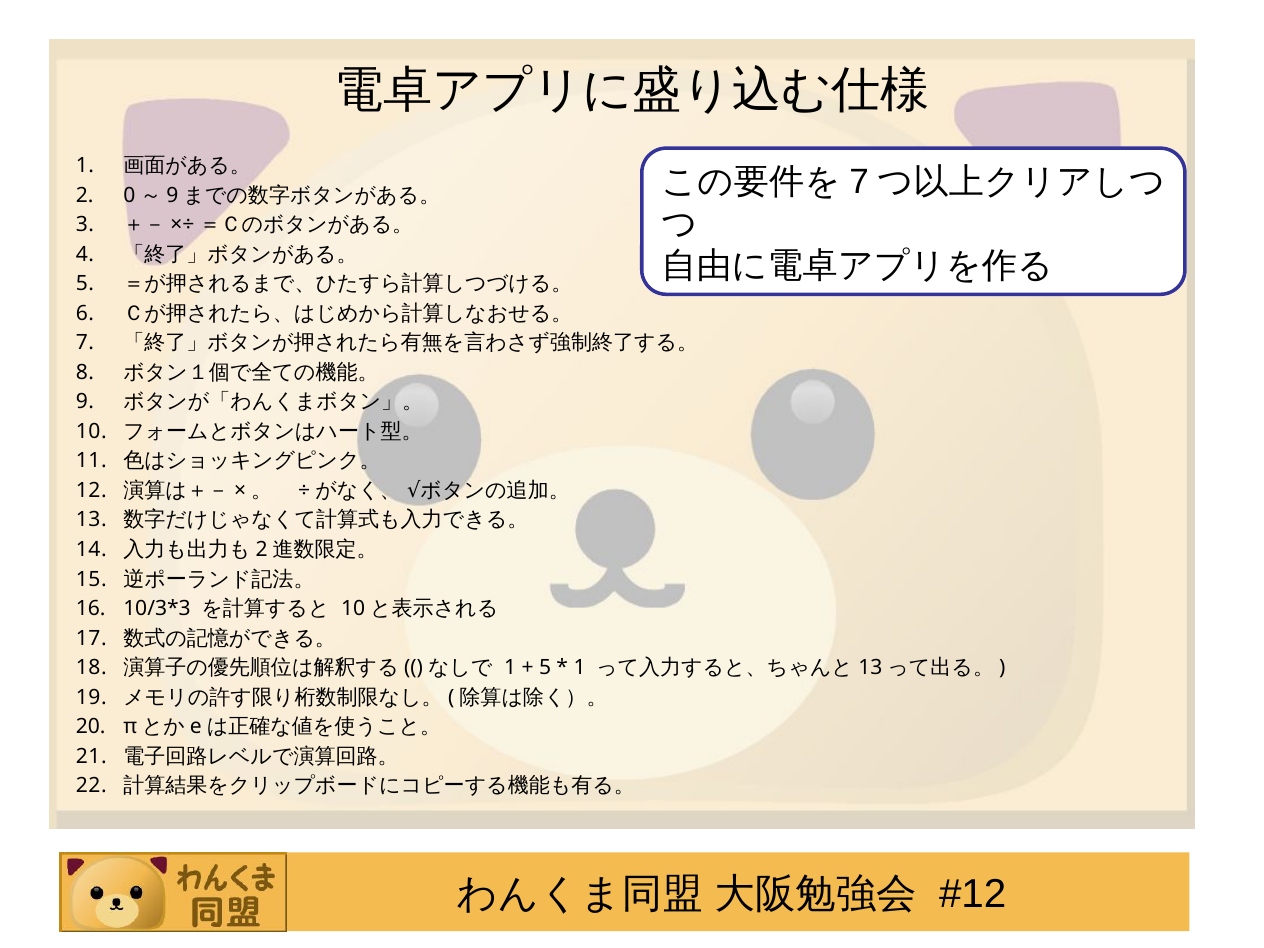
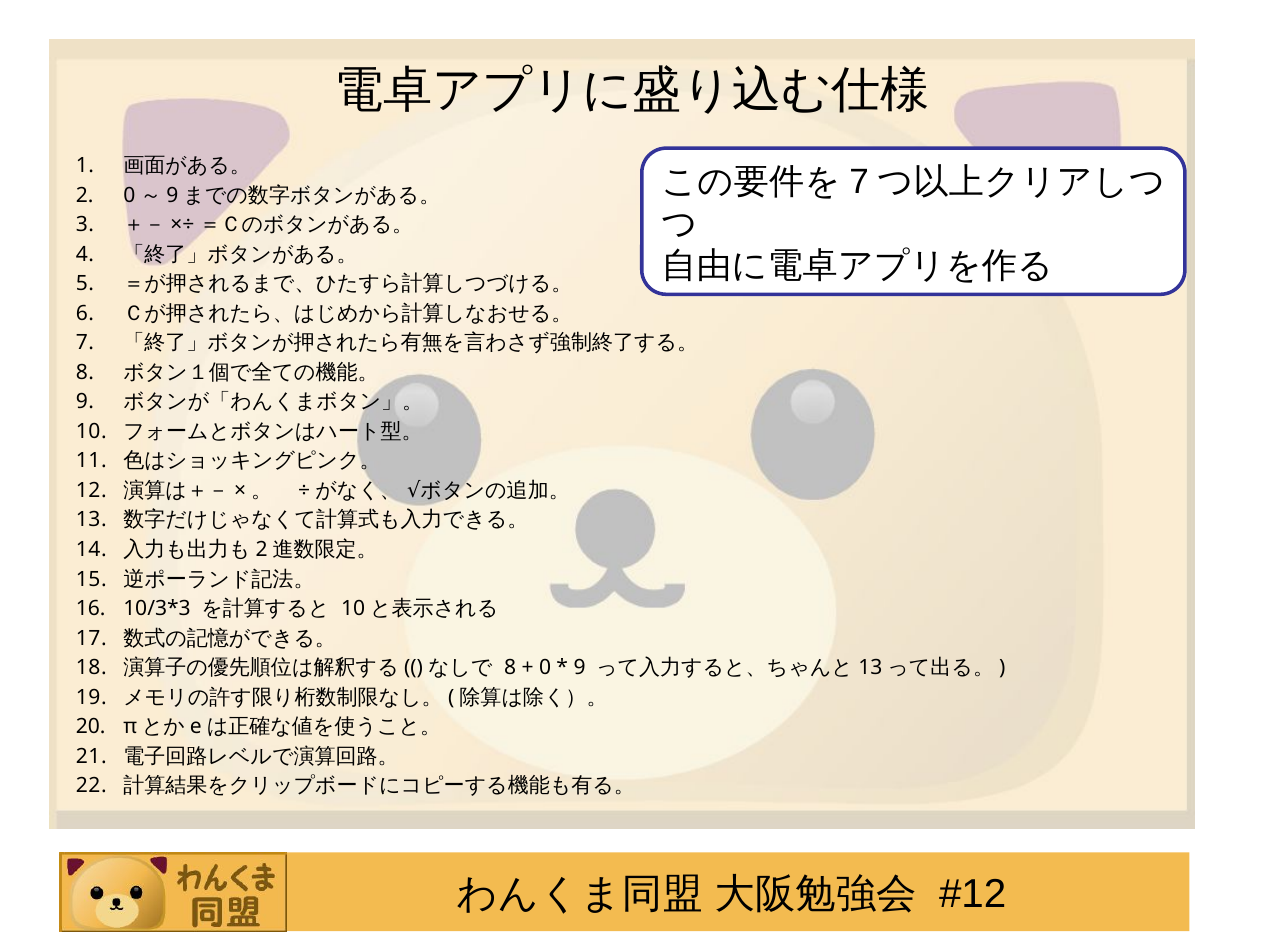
1: 1 -> 8 (510, 668)
5: 5 -> 0 (545, 668)
1: 1 -> 9 (580, 668)
